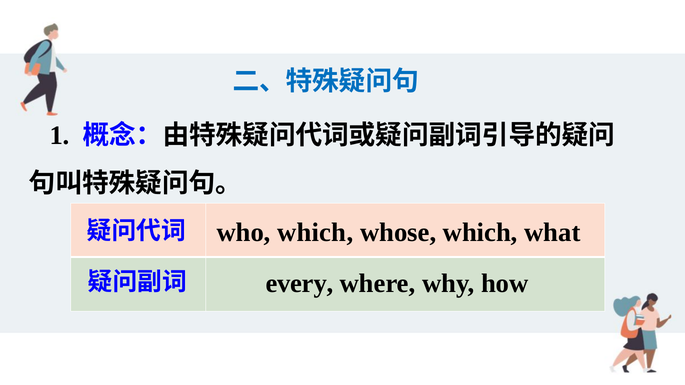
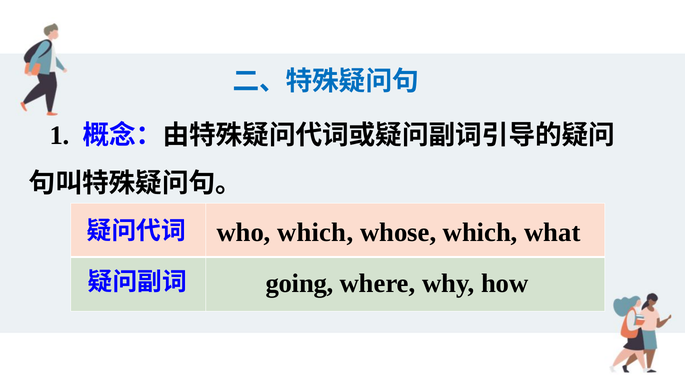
every: every -> going (300, 284)
